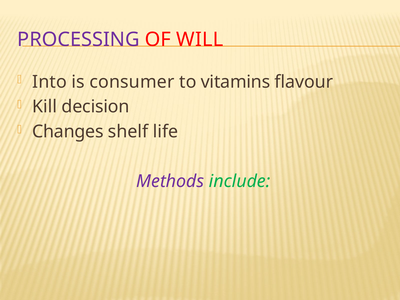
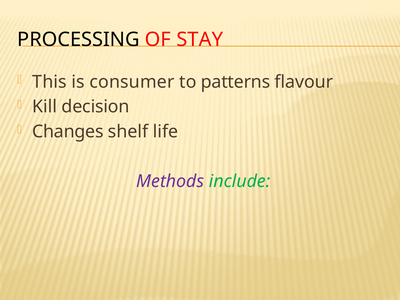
PROCESSING colour: purple -> black (78, 40)
WILL: WILL -> STAY (200, 40)
Into: Into -> This (50, 82)
vitamins: vitamins -> patterns (236, 82)
